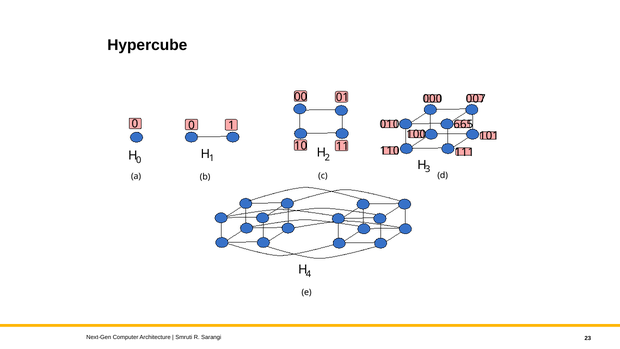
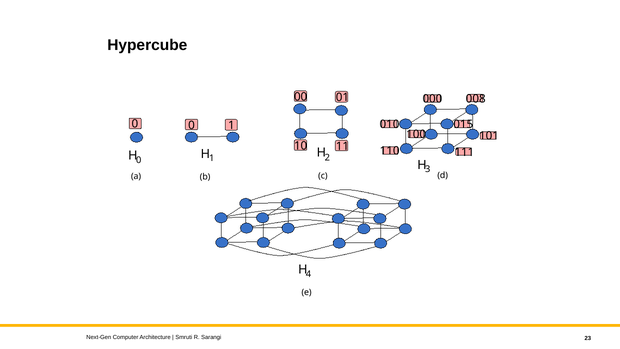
007: 007 -> 008 (476, 99)
665: 665 -> 015 (463, 124)
